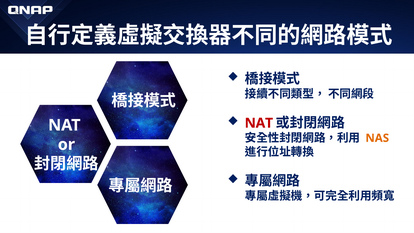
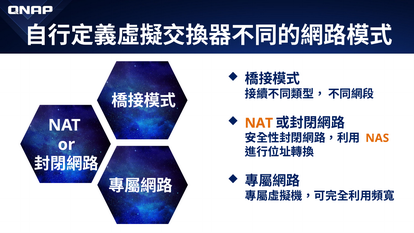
NAT colour: red -> orange (259, 123)
